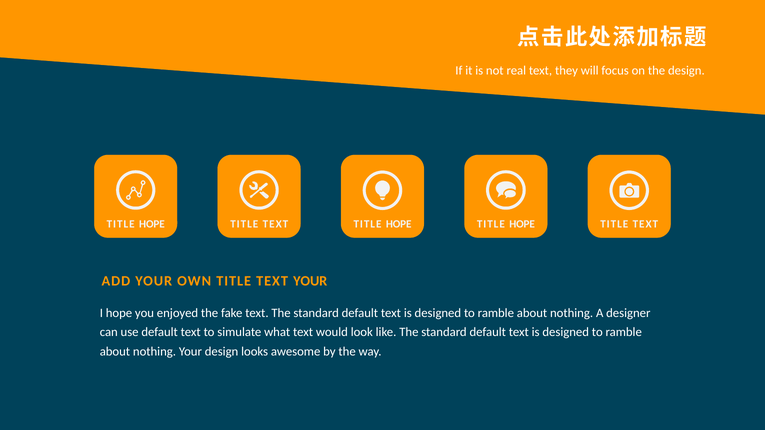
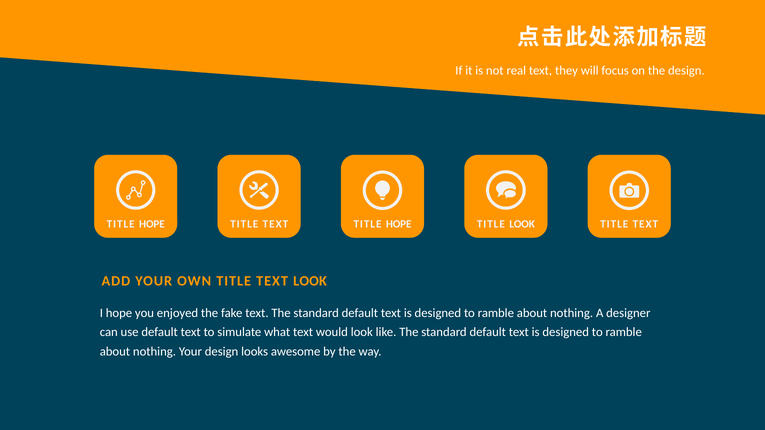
HOPE: HOPE -> LOOK (522, 224)
TEXT YOUR: YOUR -> LOOK (310, 281)
